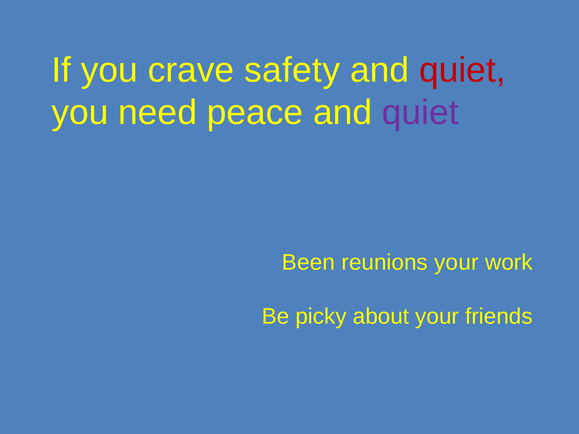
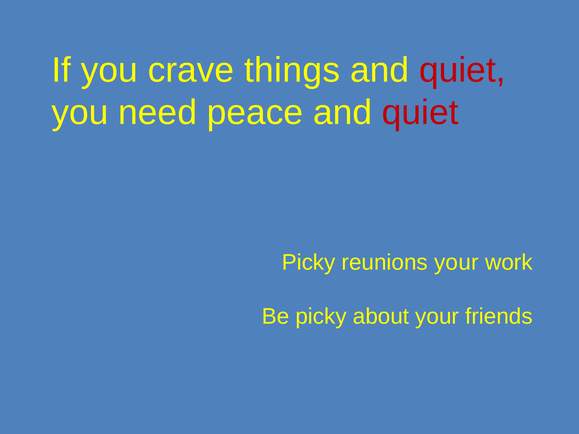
safety: safety -> things (292, 70)
quiet colour: purple -> red (420, 113)
Been: Been -> Picky (309, 262)
